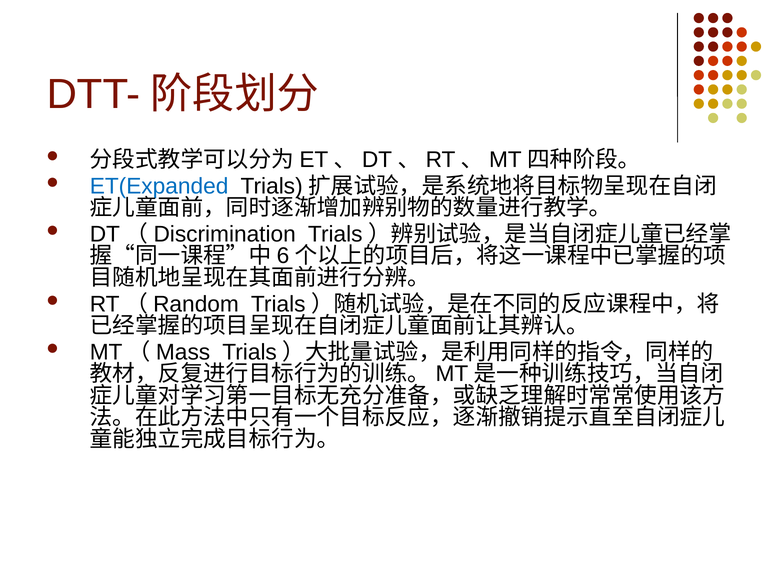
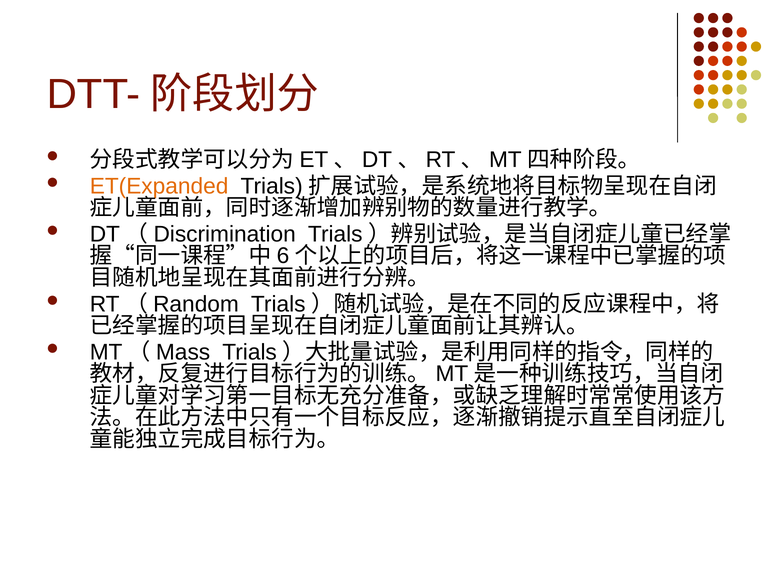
ET(Expanded colour: blue -> orange (159, 186)
